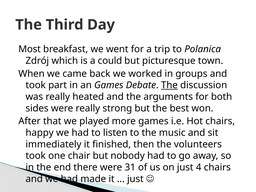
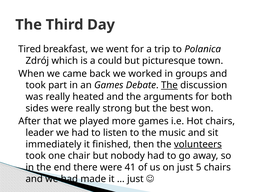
Most: Most -> Tired (30, 49)
happy: happy -> leader (40, 133)
volunteers underline: none -> present (198, 144)
31: 31 -> 41 (130, 167)
4: 4 -> 5 (199, 167)
